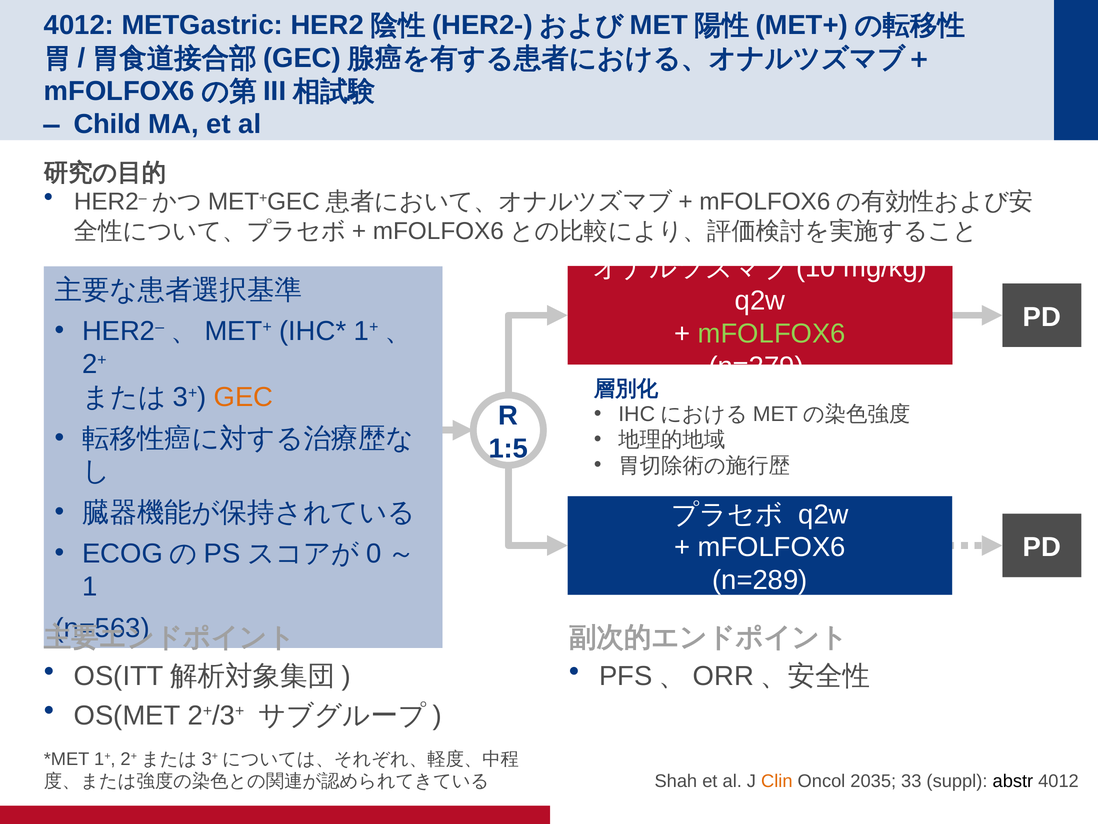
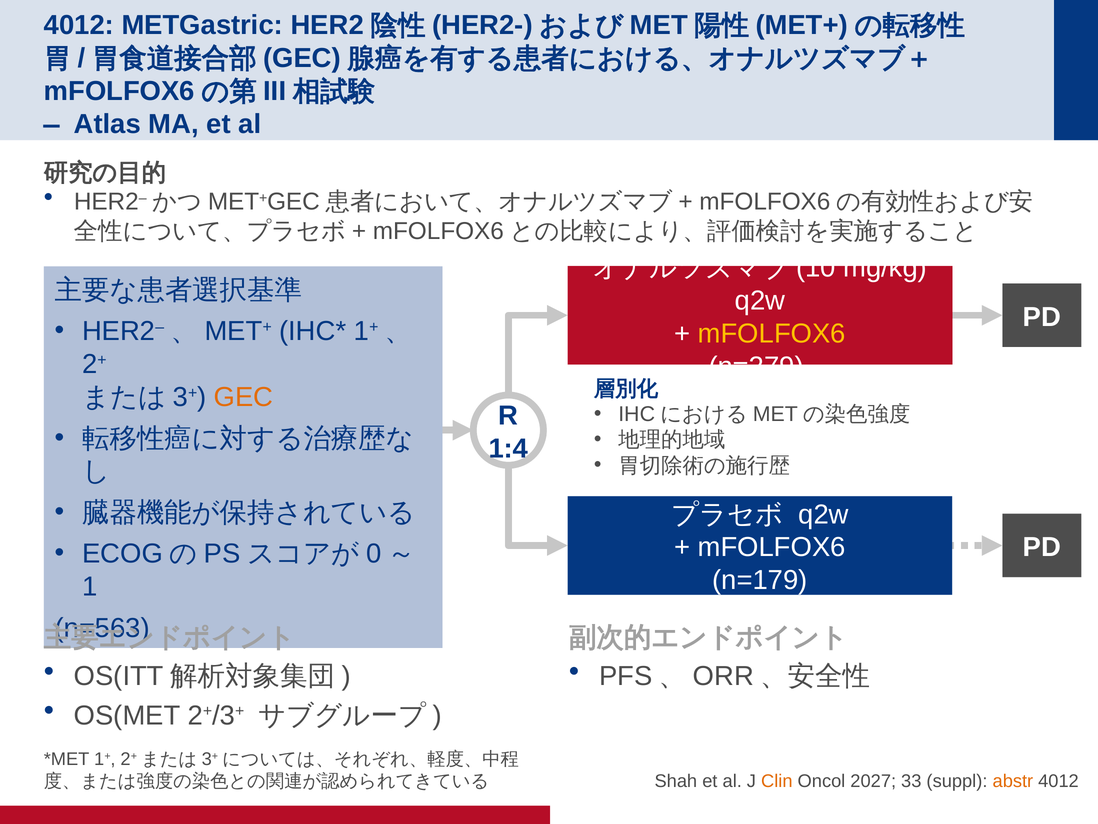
Child: Child -> Atlas (107, 124)
mFOLFOX6 colour: light green -> yellow (772, 333)
1:5: 1:5 -> 1:4 (508, 448)
n=289: n=289 -> n=179 (760, 580)
2035: 2035 -> 2027 (873, 781)
abstr colour: black -> orange (1013, 781)
